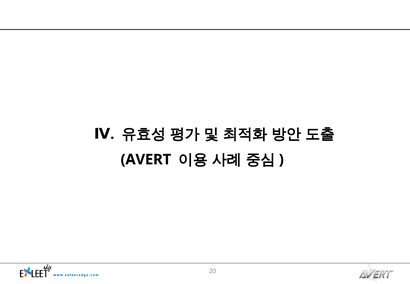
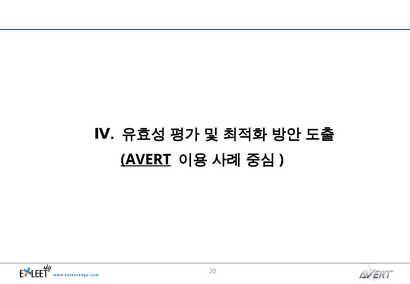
AVERT underline: none -> present (146, 159)
